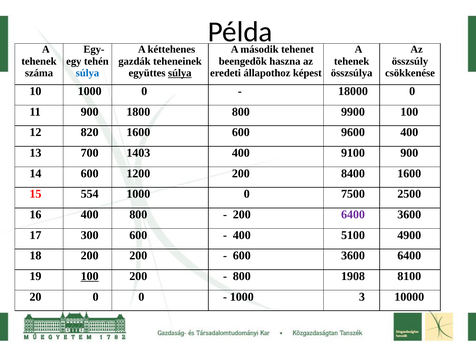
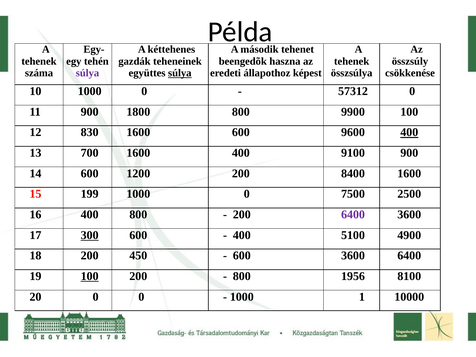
súlya colour: blue -> purple (87, 73)
18000: 18000 -> 57312 (353, 91)
820: 820 -> 830 (90, 132)
400 underline: none -> present (409, 132)
700 1403: 1403 -> 1600 (138, 153)
554: 554 -> 199 (90, 194)
300 underline: none -> present (90, 235)
200 200: 200 -> 450 (138, 256)
1908: 1908 -> 1956 (353, 276)
3: 3 -> 1 (362, 297)
